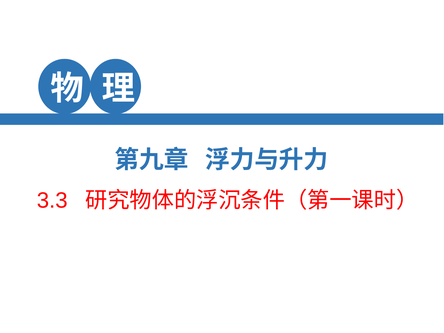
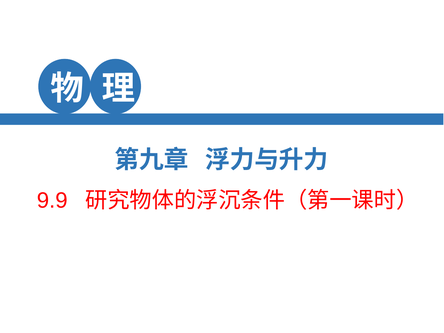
3.3: 3.3 -> 9.9 (52, 201)
